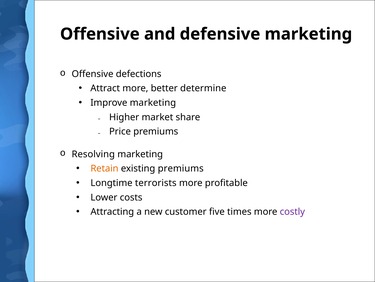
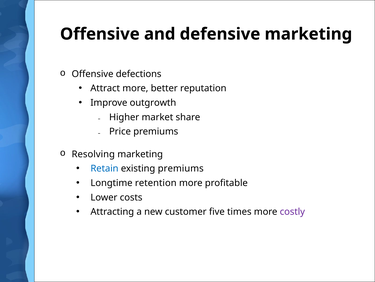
determine: determine -> reputation (203, 88)
Improve marketing: marketing -> outgrowth (153, 102)
Retain colour: orange -> blue (105, 168)
terrorists: terrorists -> retention (156, 183)
